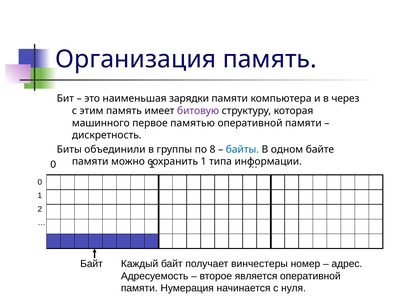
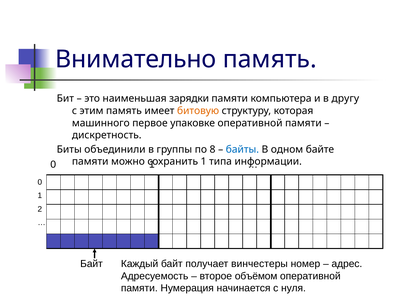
Организация: Организация -> Внимательно (136, 59)
через: через -> другу (345, 99)
битовую colour: purple -> orange (198, 111)
памятью: памятью -> упаковке (193, 123)
является: является -> объёмом (256, 276)
